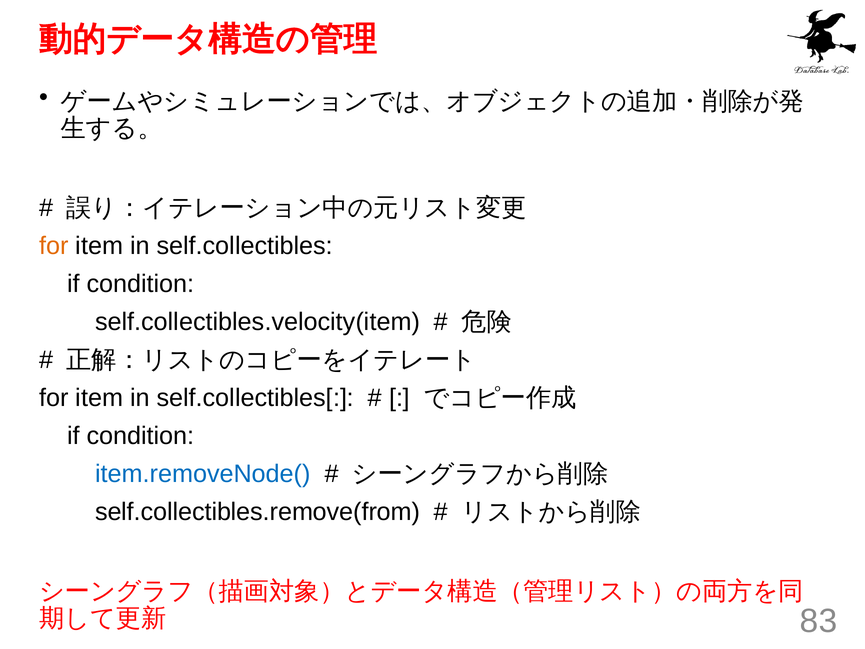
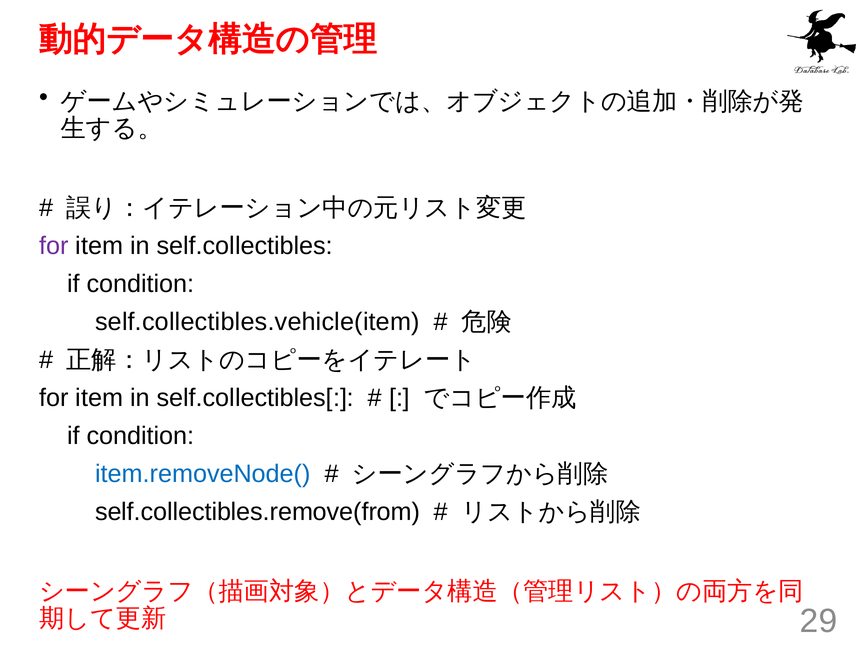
for colour: orange -> purple (54, 246)
self.collectibles.velocity(item: self.collectibles.velocity(item -> self.collectibles.vehicle(item (257, 322)
83: 83 -> 29 (819, 621)
